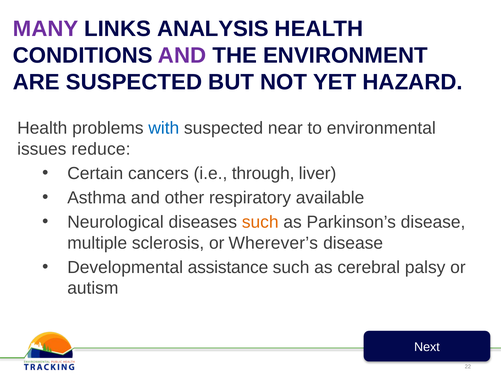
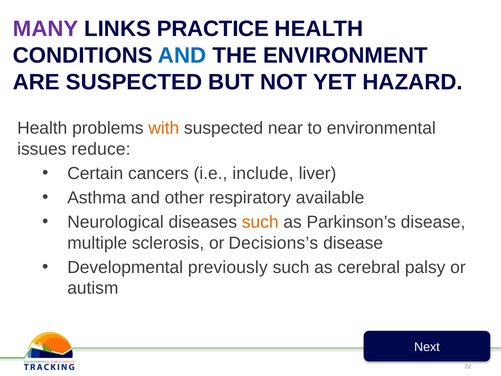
ANALYSIS: ANALYSIS -> PRACTICE (213, 29)
AND colour: purple -> blue (182, 55)
with colour: blue -> orange (164, 128)
through: through -> include (263, 173)
Wherever’s: Wherever’s -> Decisions’s (273, 243)
assistance: assistance -> previously (228, 267)
